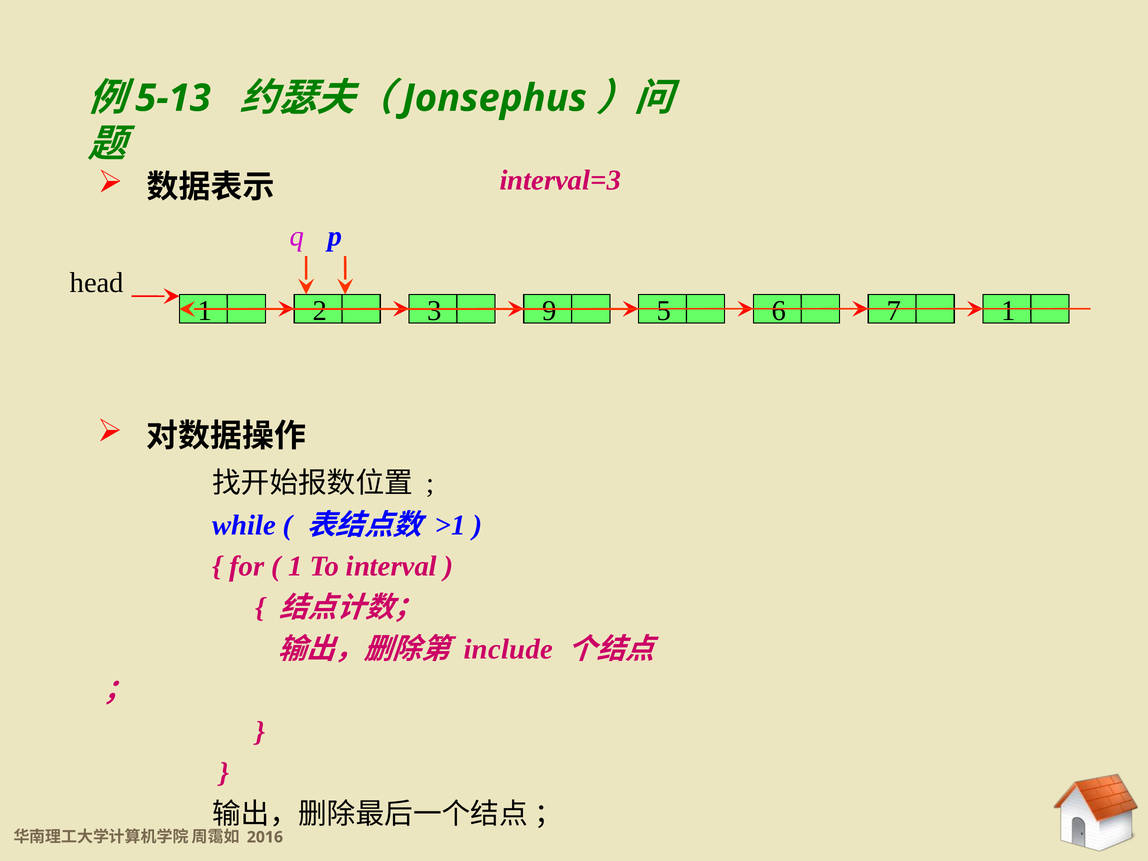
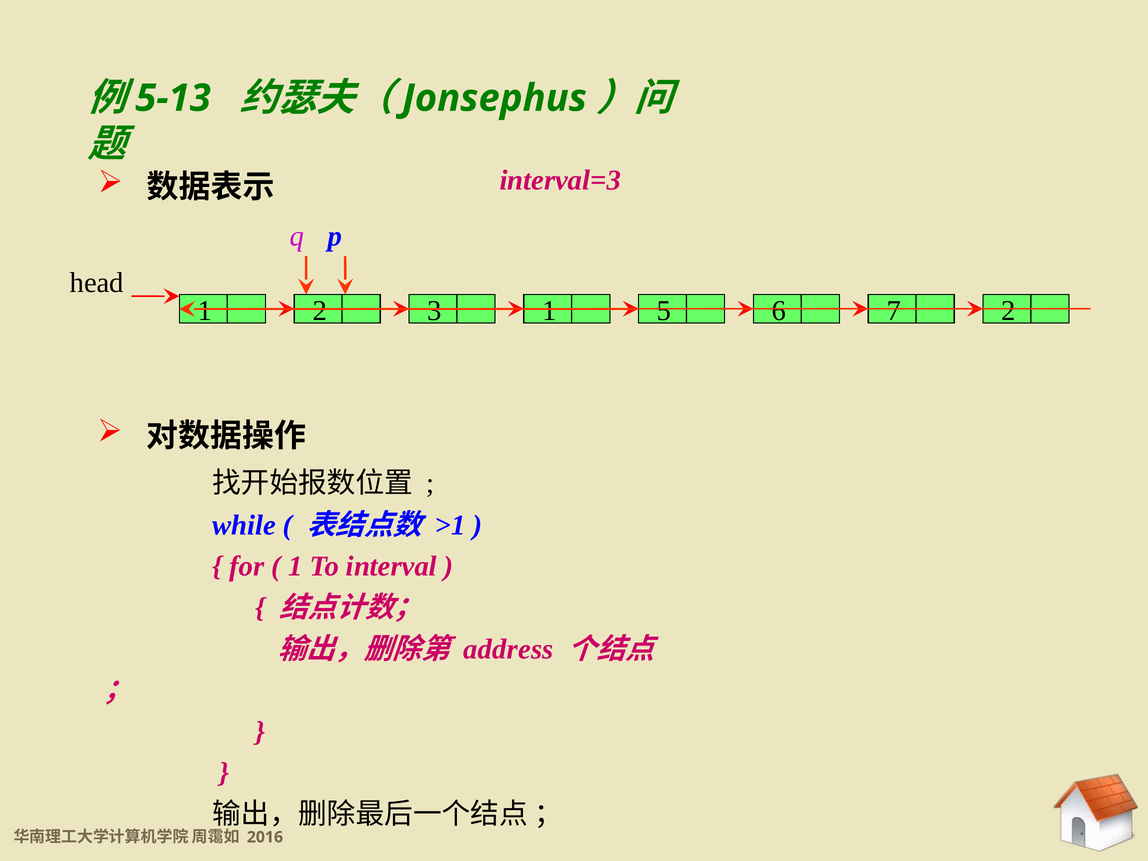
3 9: 9 -> 1 (549, 311)
7 1: 1 -> 2 (1009, 311)
include: include -> address (508, 649)
